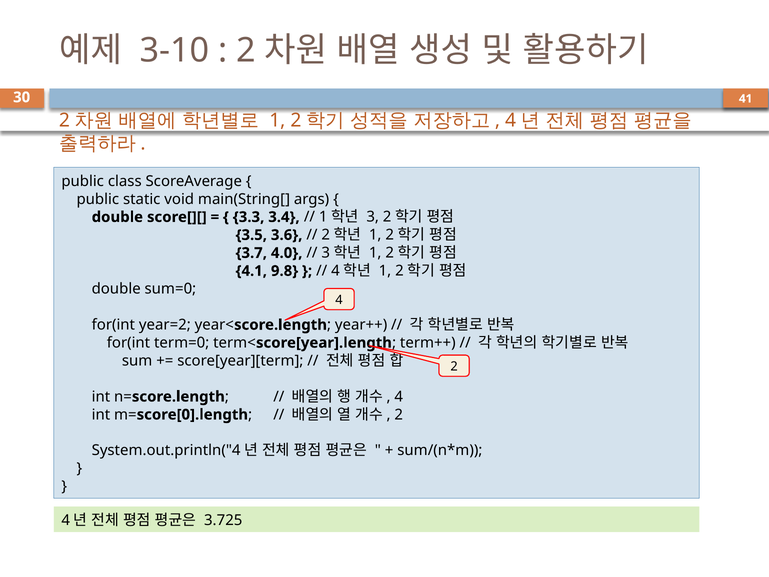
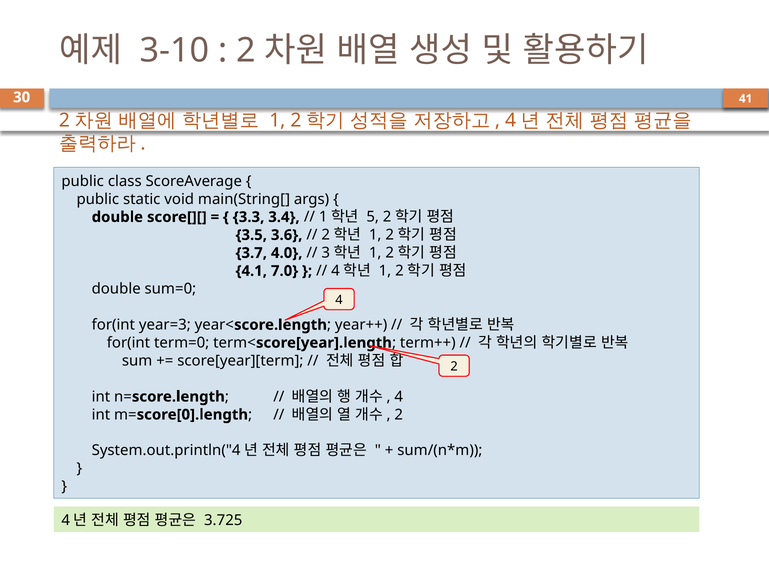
3: 3 -> 5 (373, 217)
9.8: 9.8 -> 7.0 (285, 271)
year=2: year=2 -> year=3 (165, 325)
